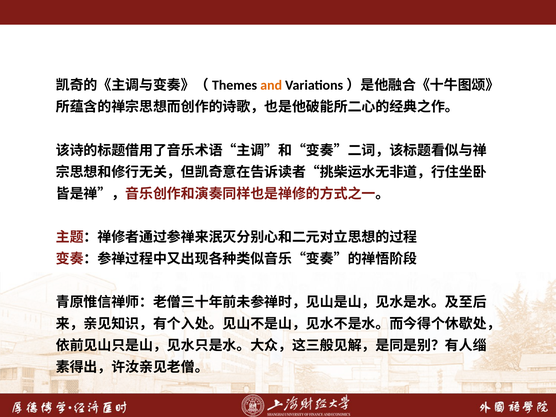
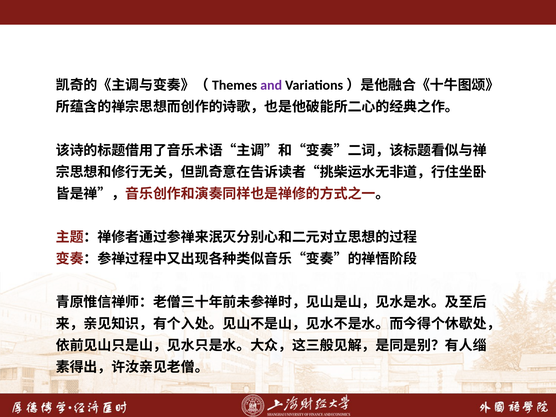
and colour: orange -> purple (271, 85)
